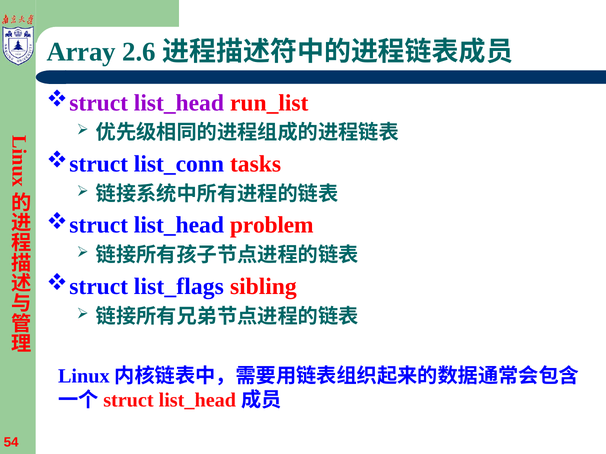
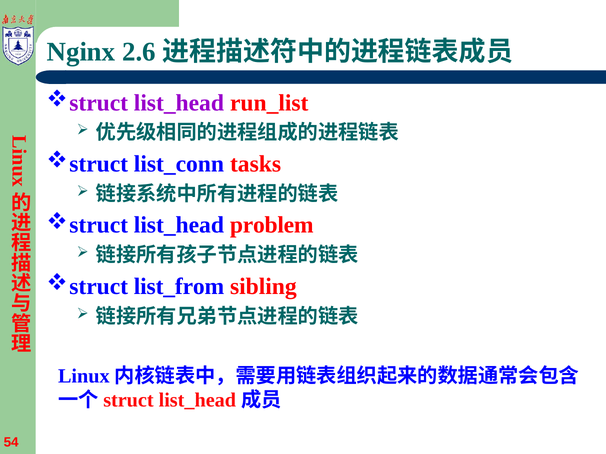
Array: Array -> Nginx (81, 52)
list_flags: list_flags -> list_from (179, 287)
